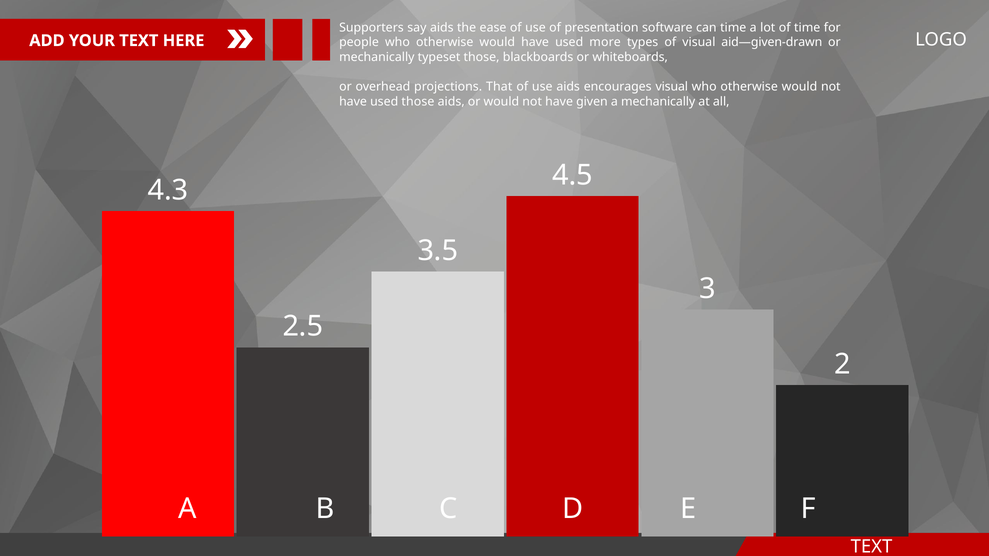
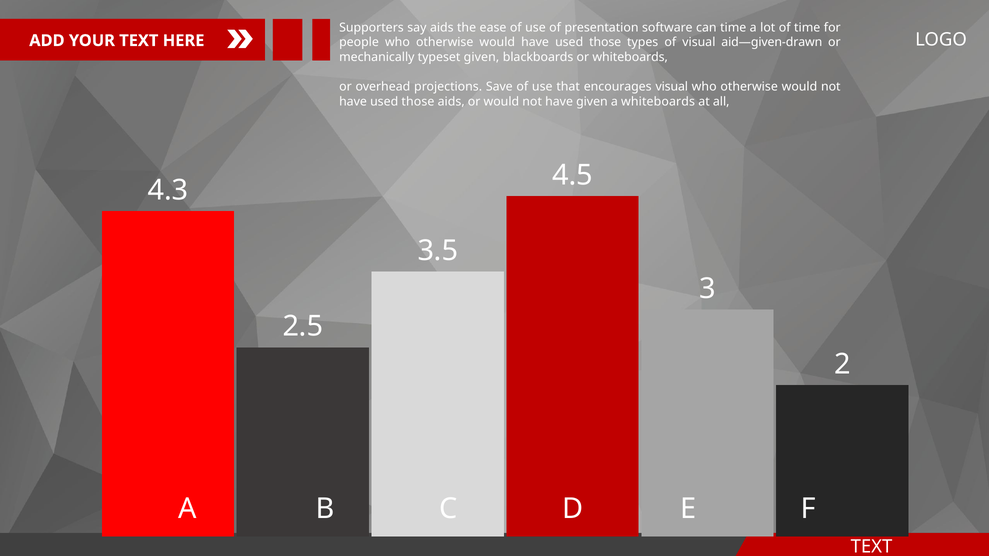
would have used more: more -> those (605, 42)
typeset those: those -> given (481, 57)
That: That -> Save (499, 87)
use aids: aids -> that (568, 87)
a mechanically: mechanically -> whiteboards (658, 102)
